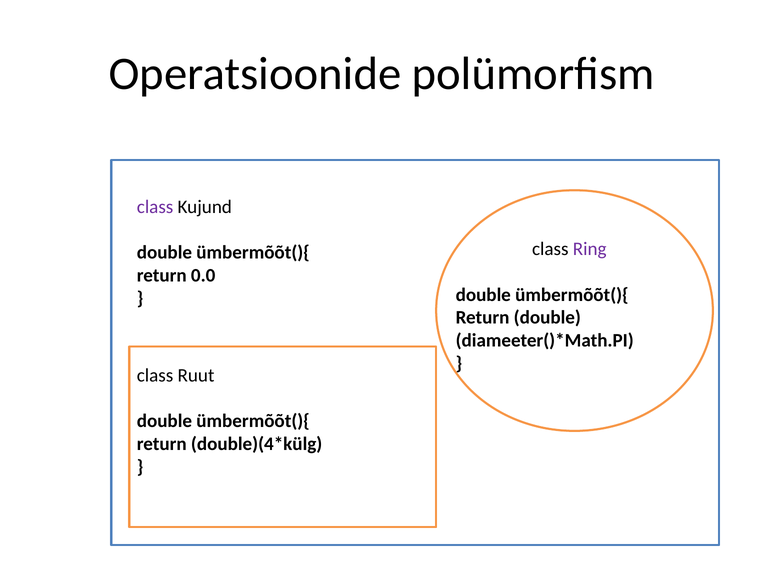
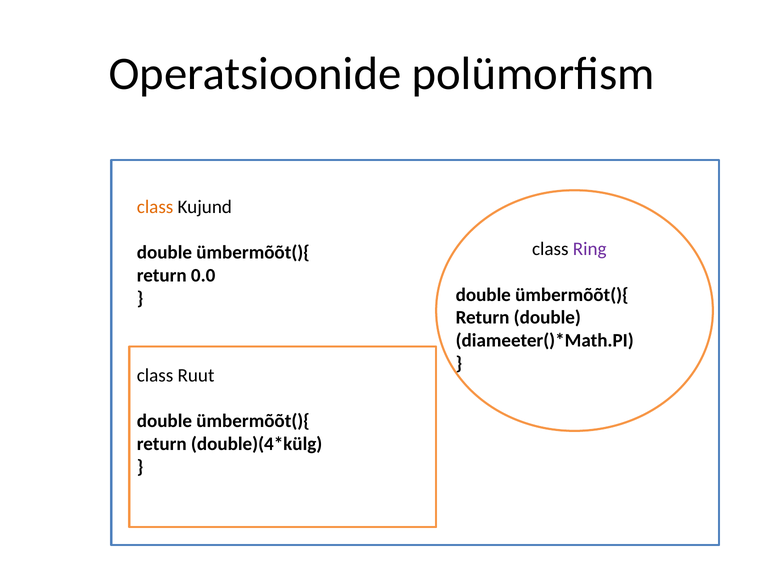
class colour: purple -> orange (155, 207)
